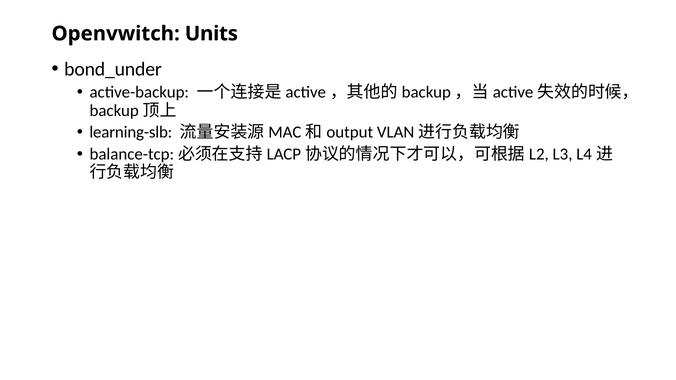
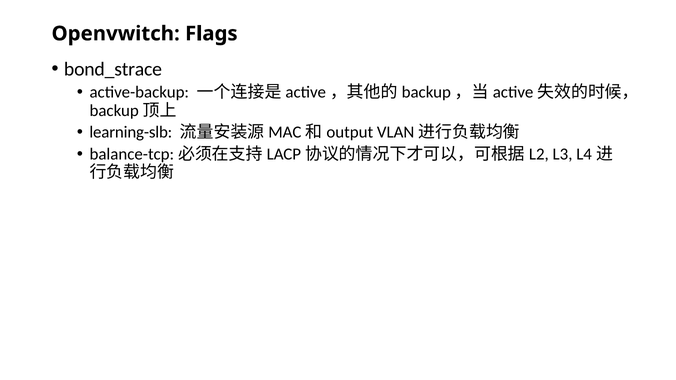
Units: Units -> Flags (211, 34)
bond_under: bond_under -> bond_strace (113, 69)
